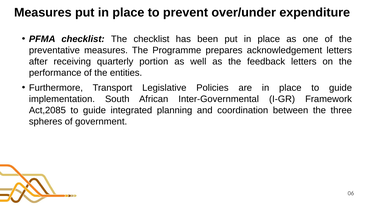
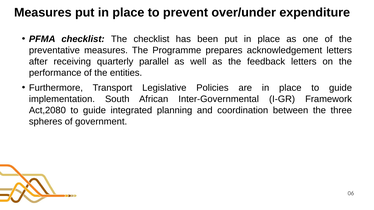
portion: portion -> parallel (154, 62)
Act,2085: Act,2085 -> Act,2080 (47, 110)
